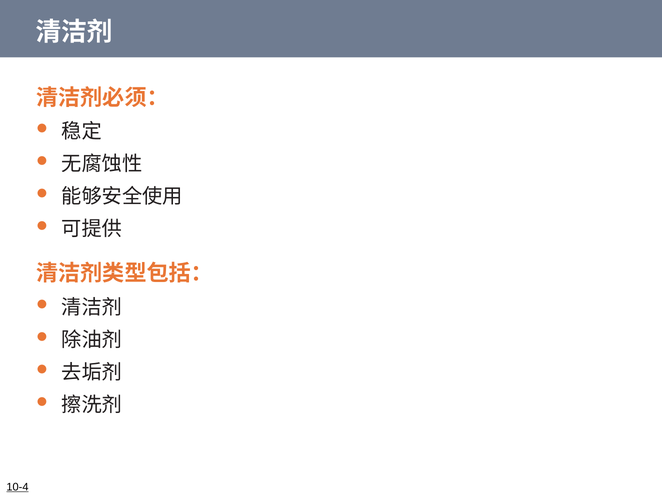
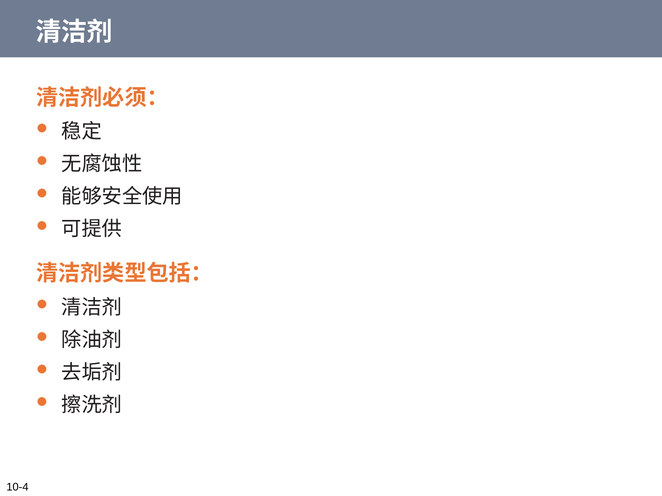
10-4 underline: present -> none (17, 487)
